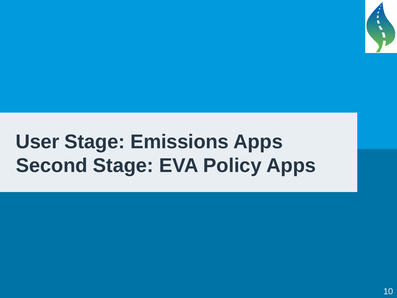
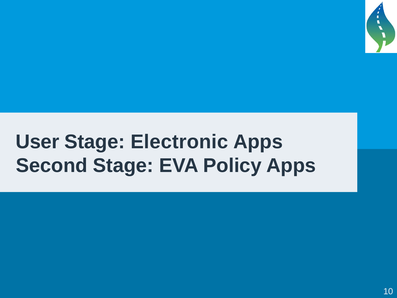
Emissions: Emissions -> Electronic (179, 142)
